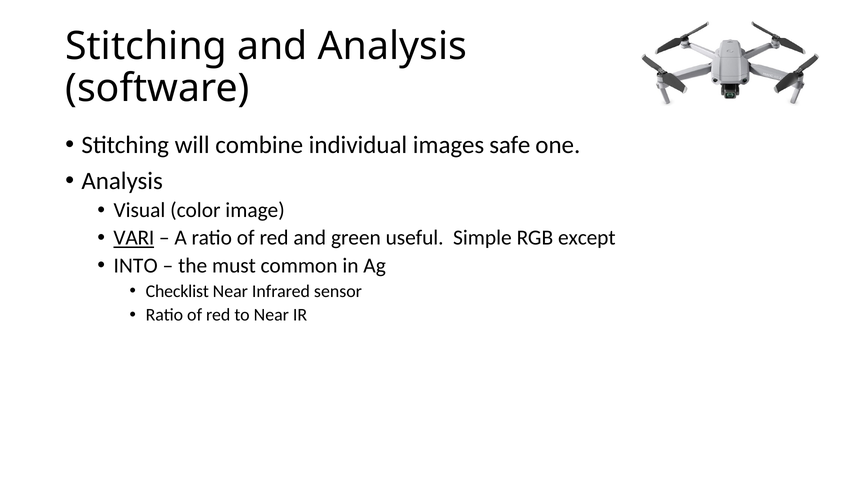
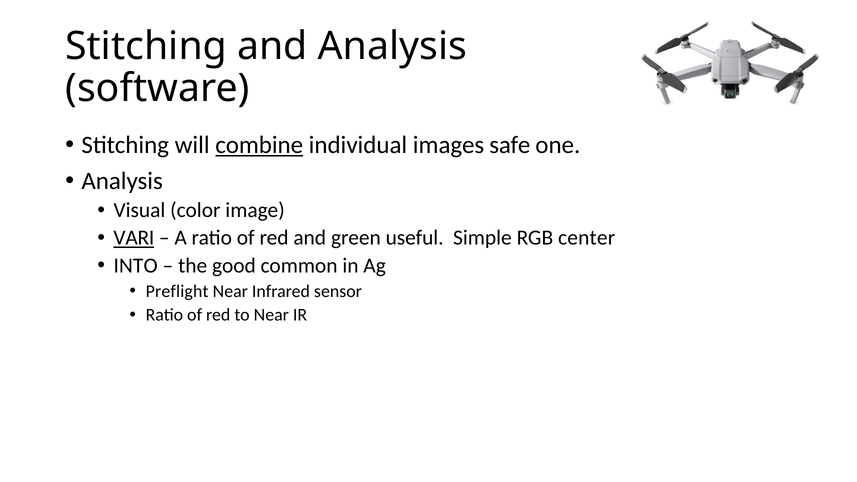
combine underline: none -> present (259, 145)
except: except -> center (587, 238)
must: must -> good (234, 266)
Checklist: Checklist -> Preflight (177, 291)
